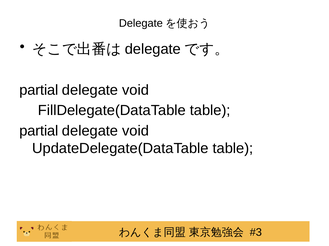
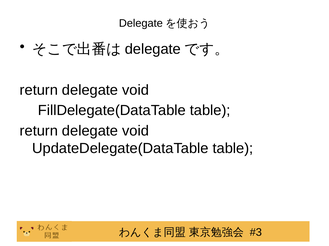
partial: partial -> return (39, 90)
partial: partial -> return (39, 131)
